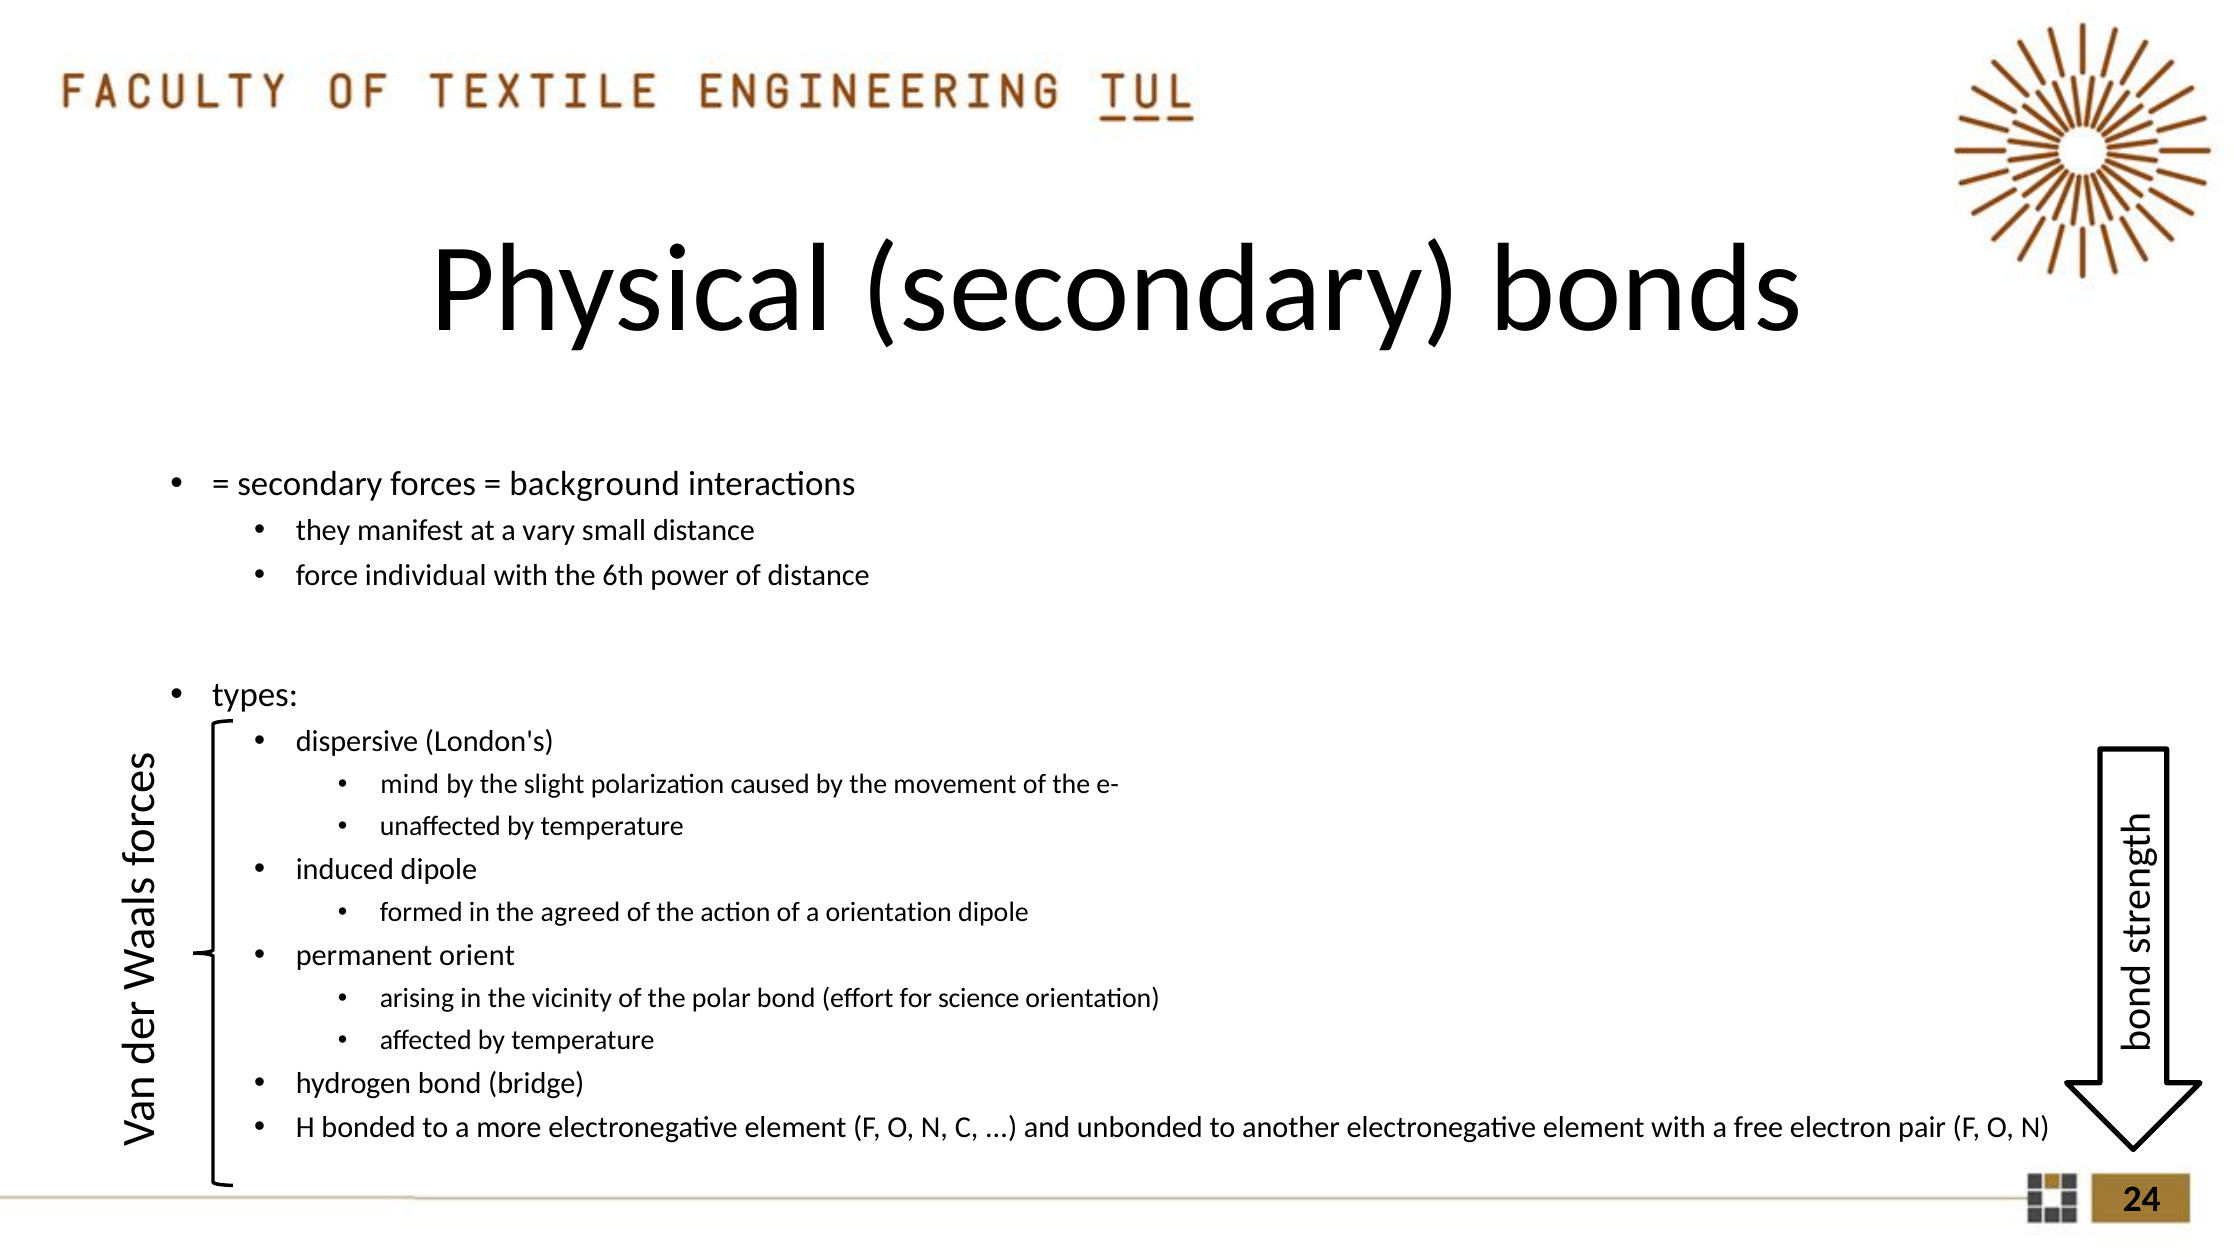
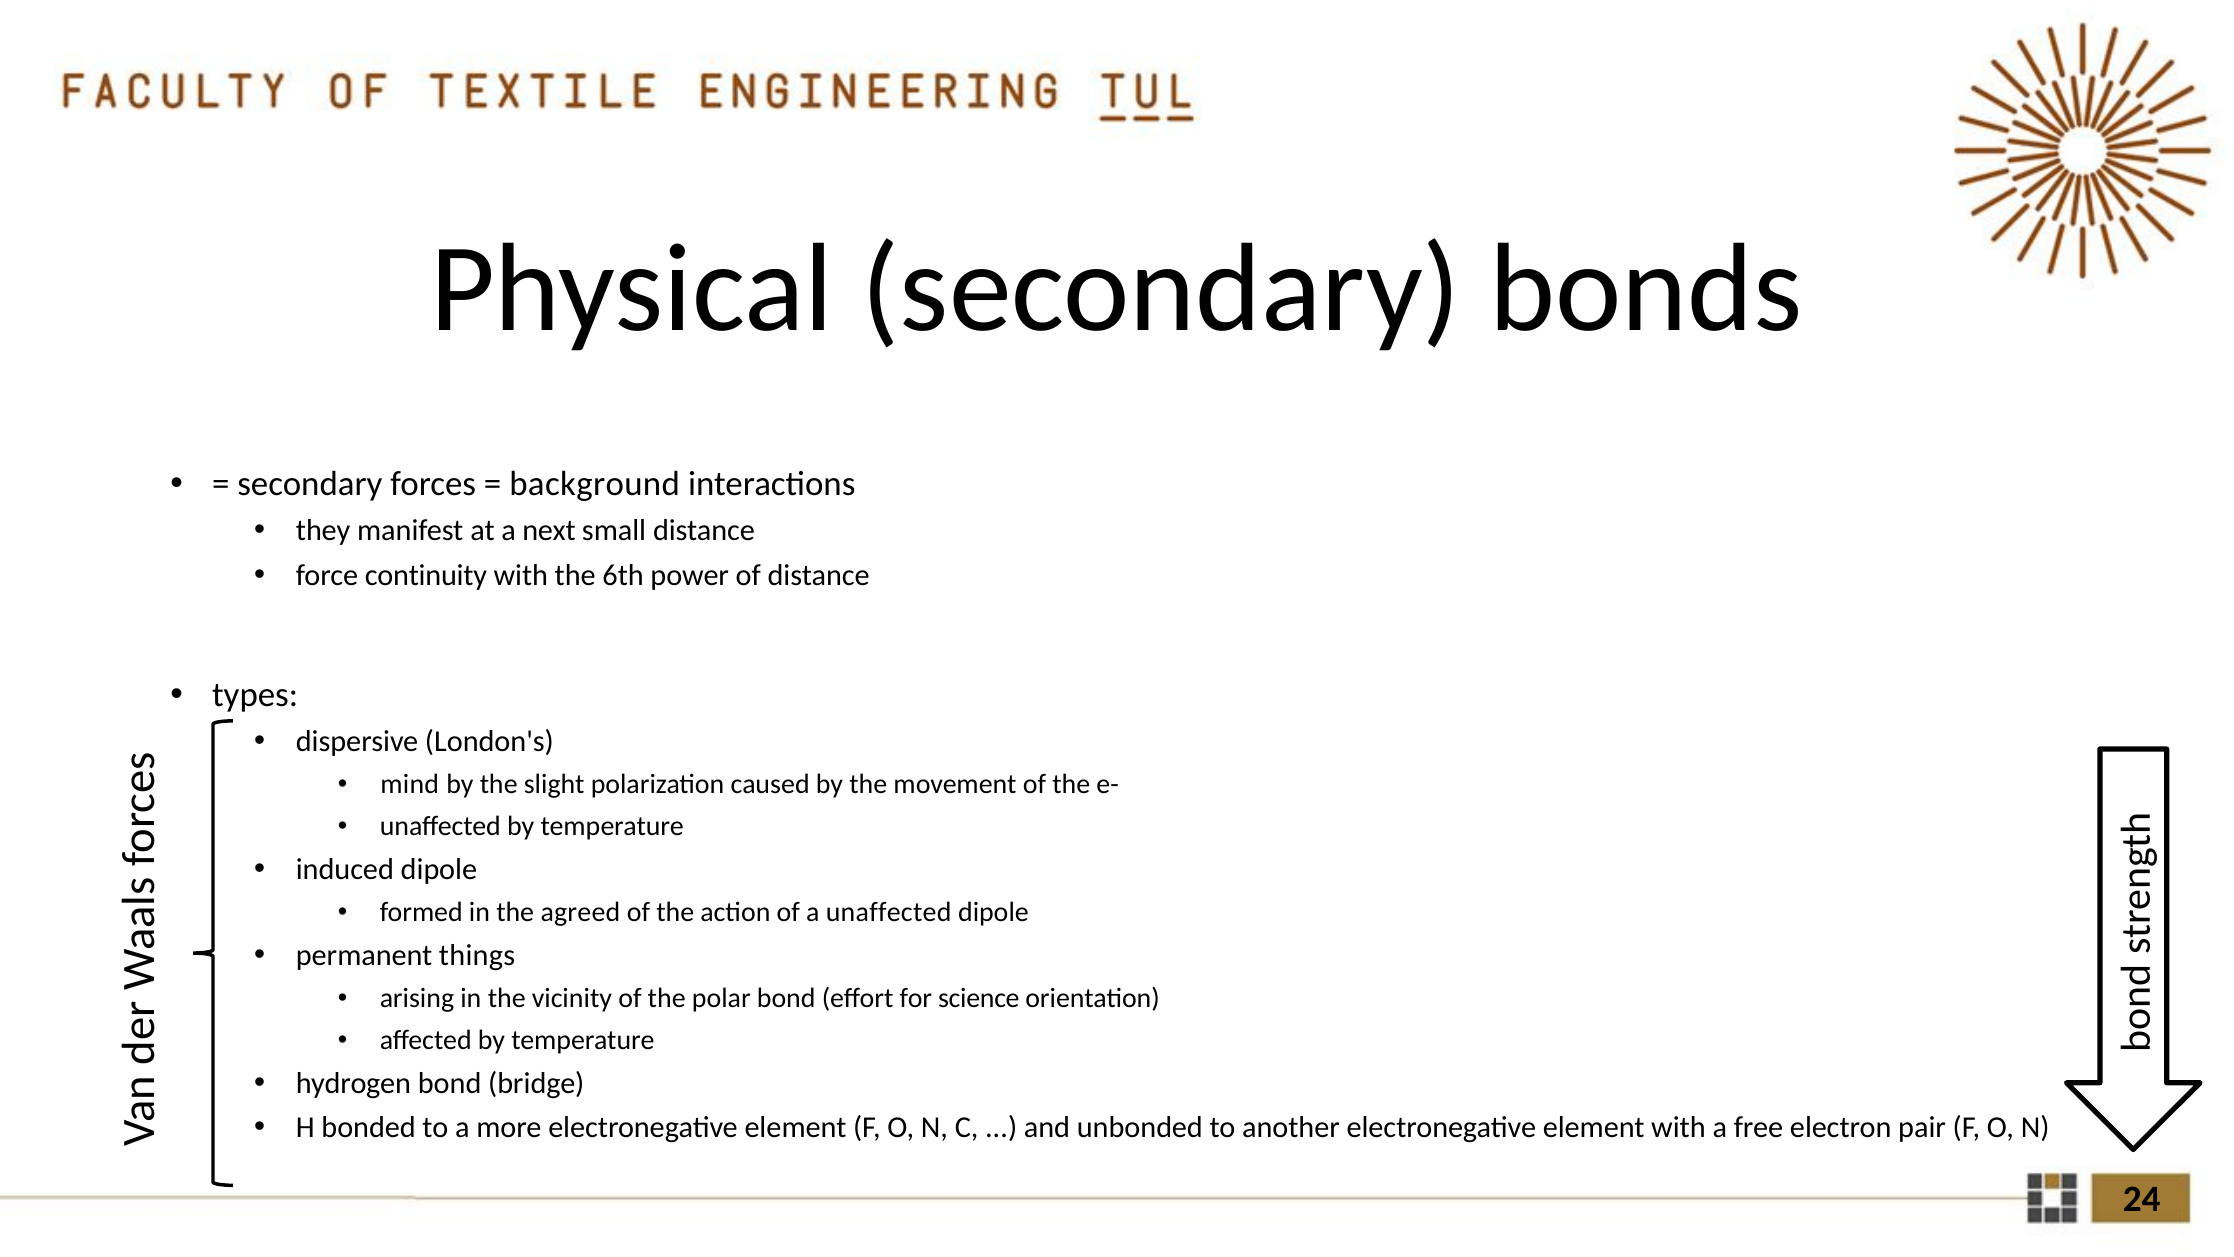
vary: vary -> next (549, 531)
individual: individual -> continuity (426, 575)
a orientation: orientation -> unaffected (889, 912)
orient: orient -> things (477, 955)
